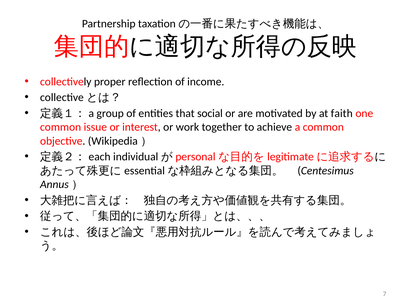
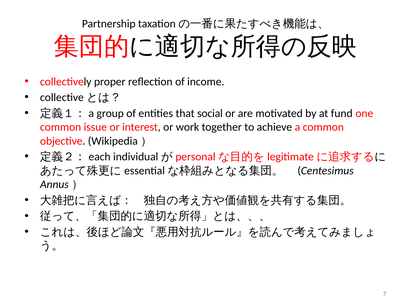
faith: faith -> fund (342, 114)
